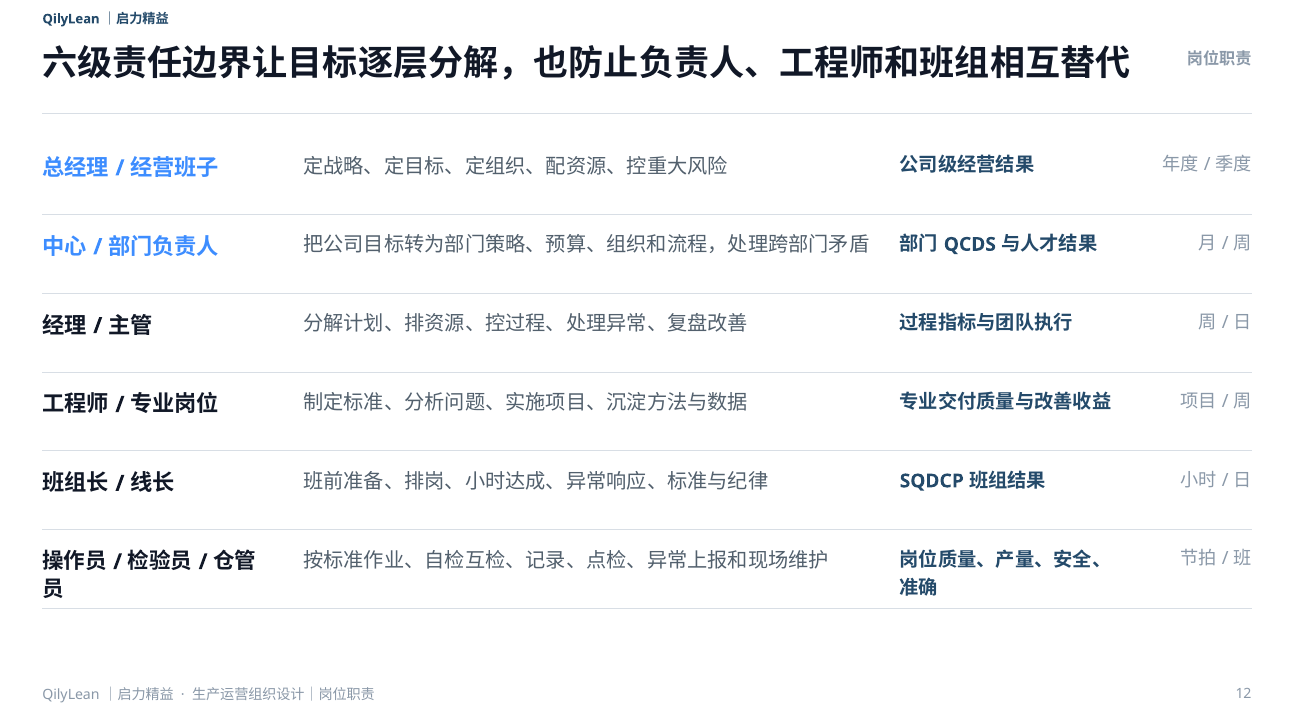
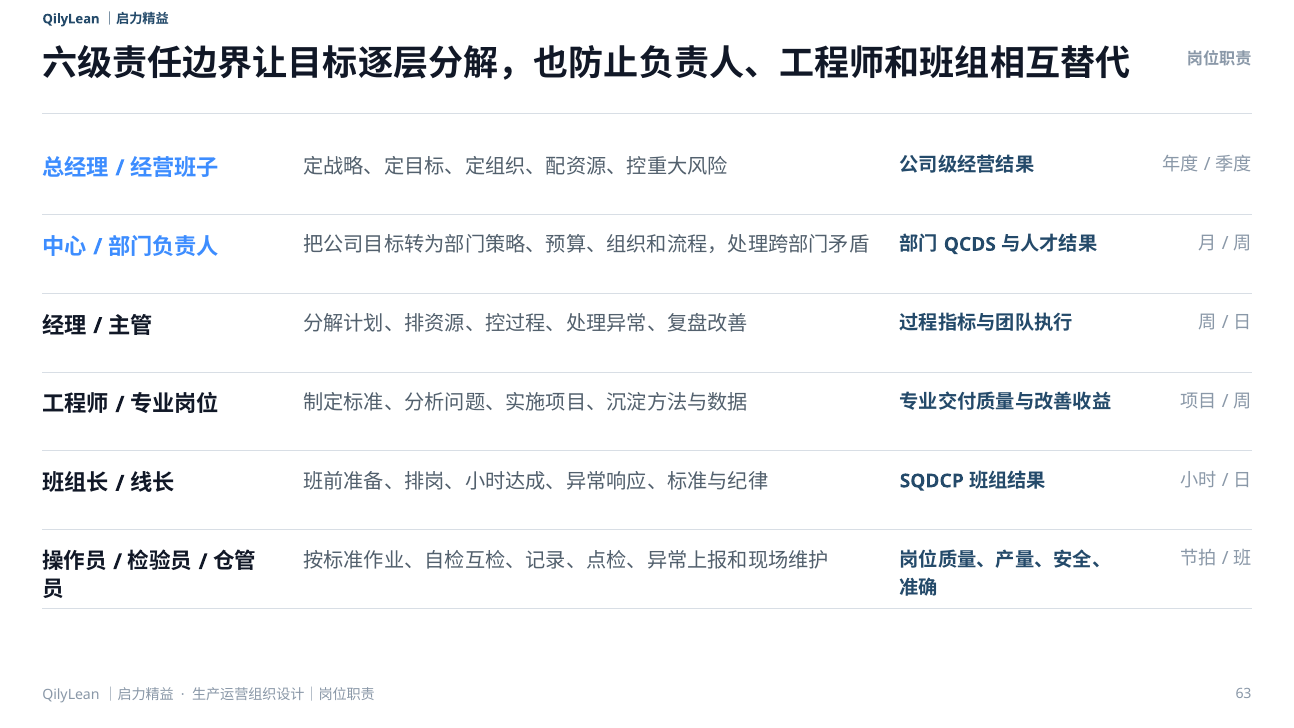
12: 12 -> 63 (1244, 694)
